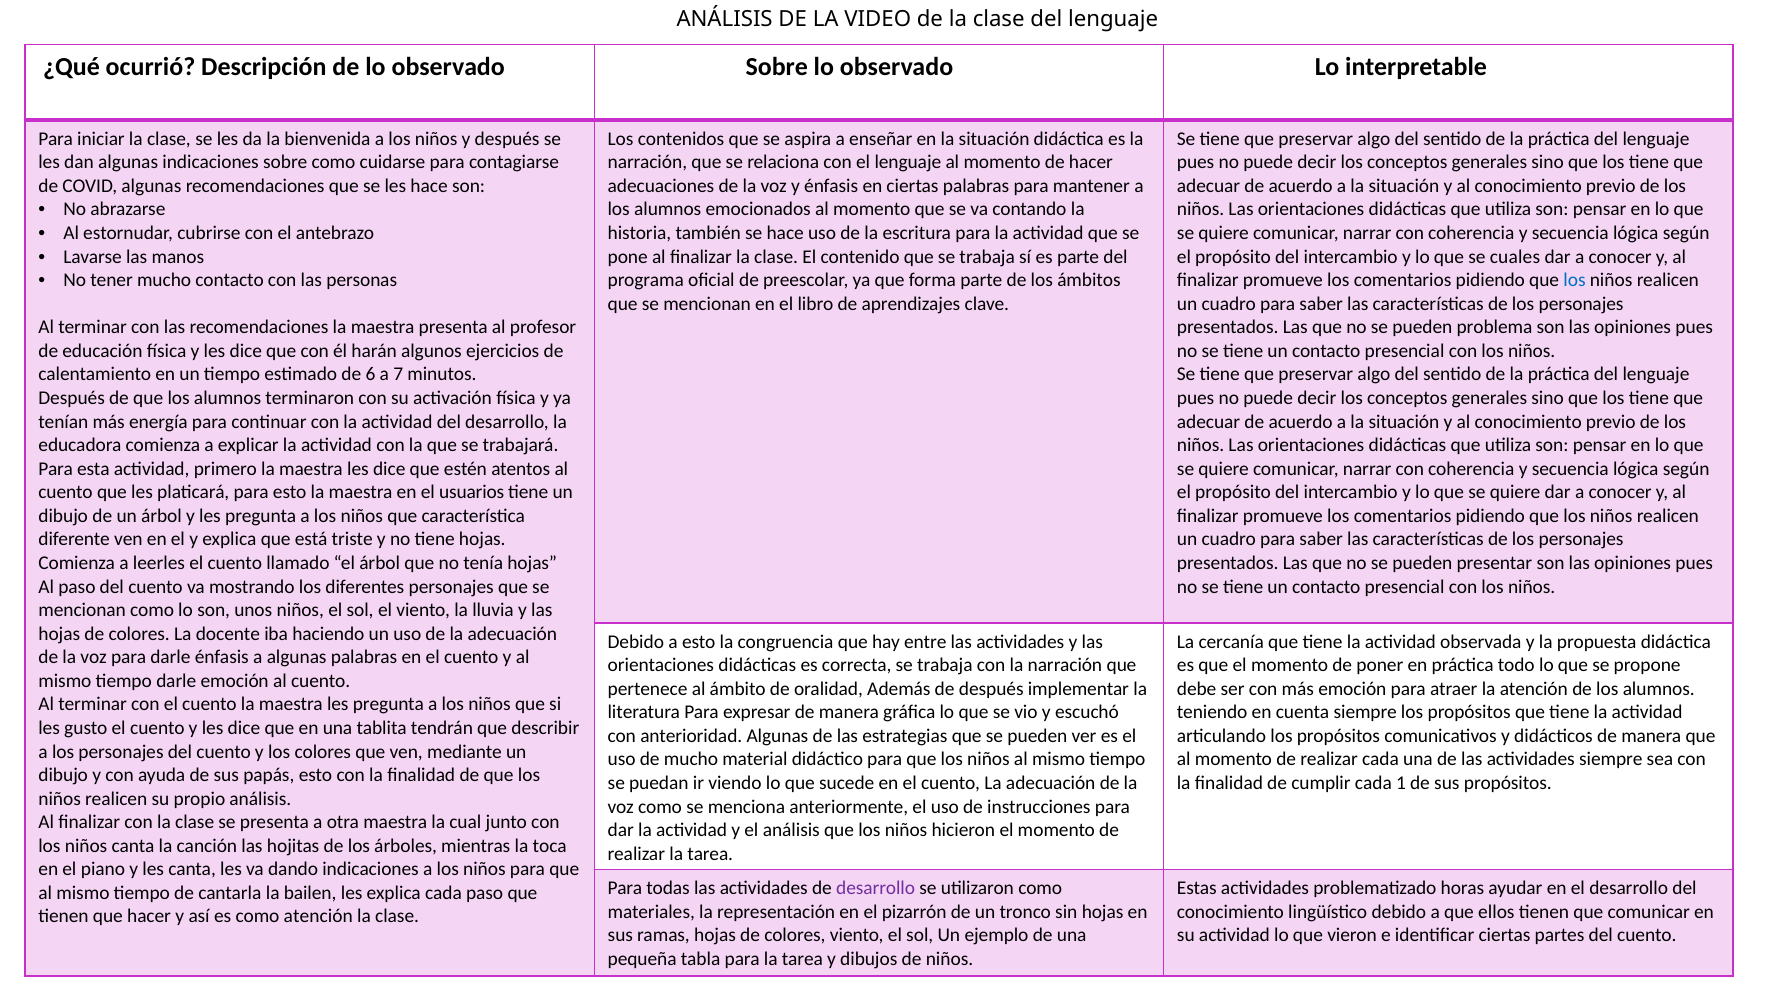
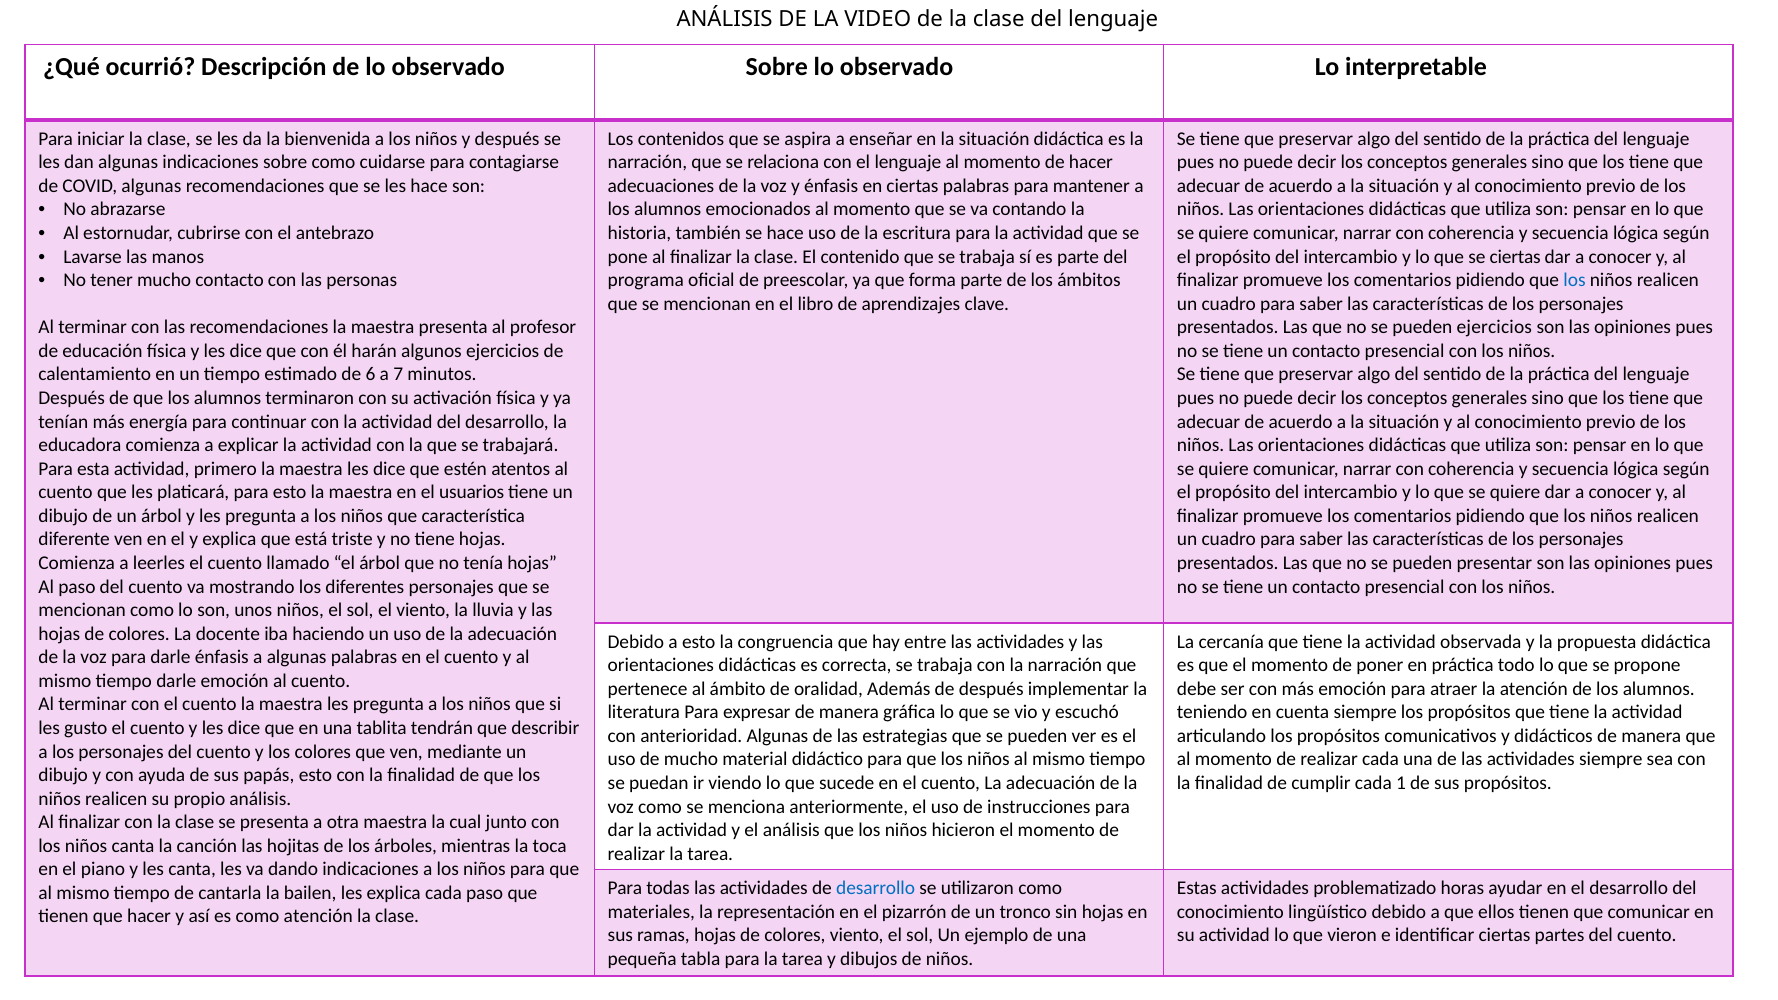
se cuales: cuales -> ciertas (1515, 257)
pueden problema: problema -> ejercicios (1494, 327)
desarrollo colour: purple -> blue (876, 888)
